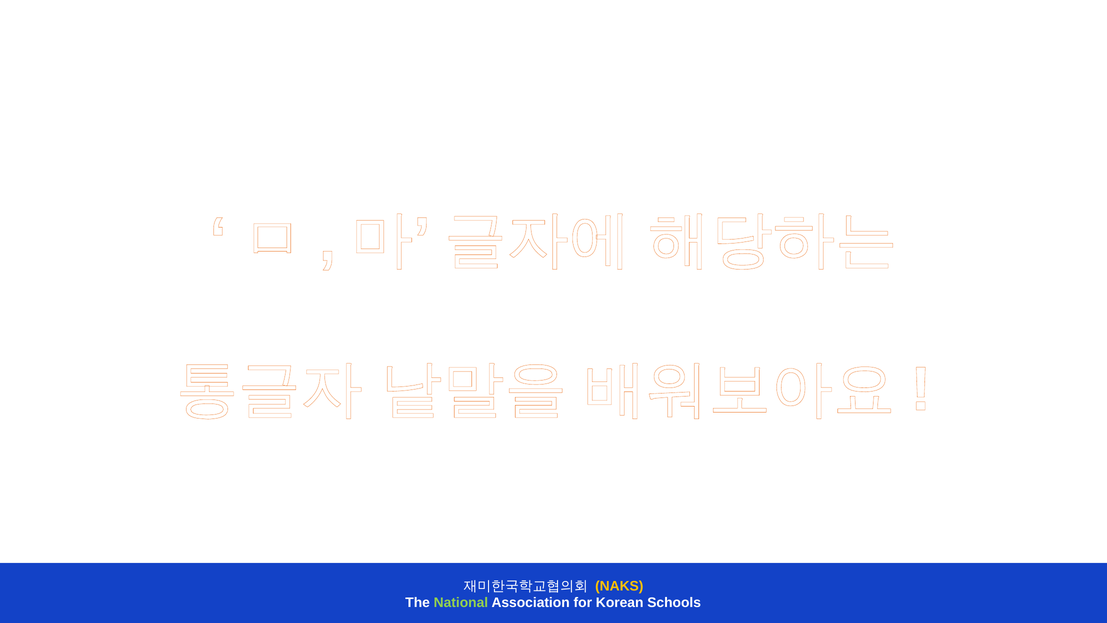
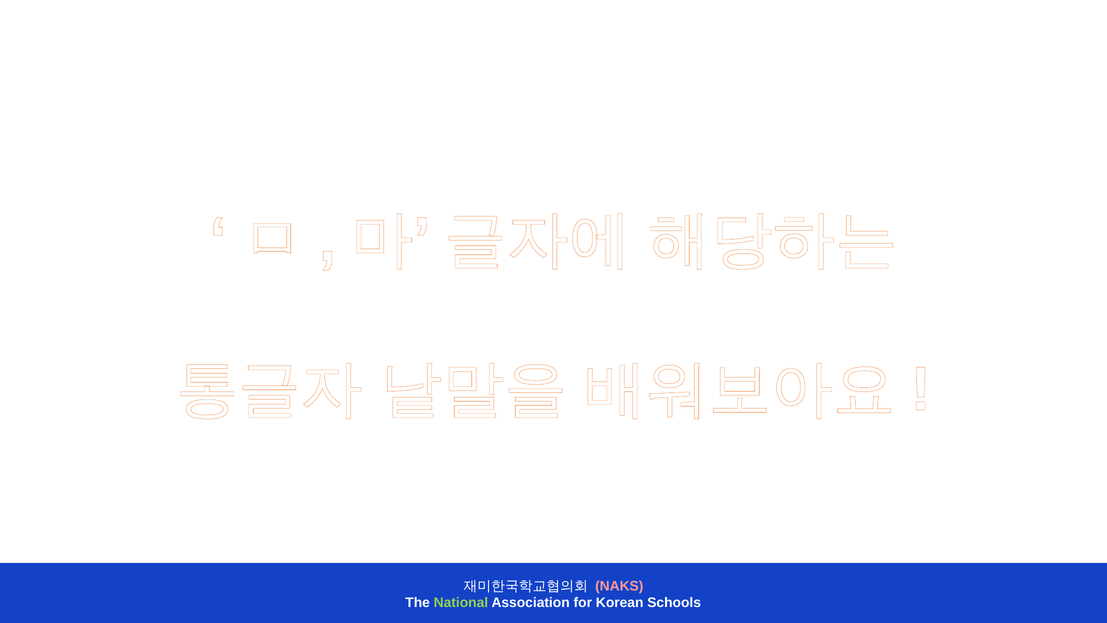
NAKS colour: yellow -> pink (619, 586)
